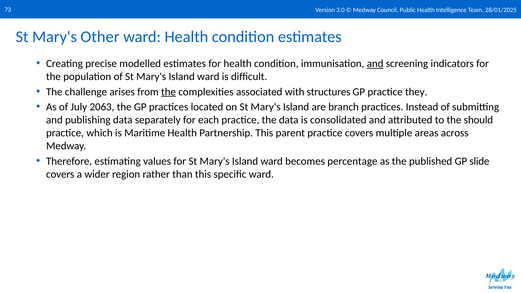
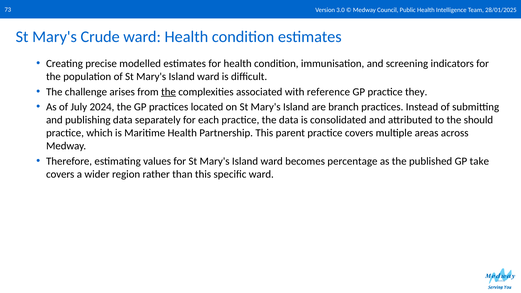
Other: Other -> Crude (100, 37)
and underline: present -> none (375, 64)
structures: structures -> reference (328, 92)
2063: 2063 -> 2024 (102, 107)
slide: slide -> take (479, 161)
